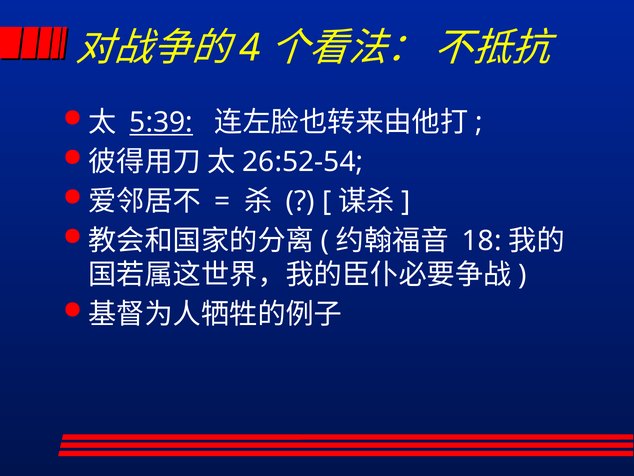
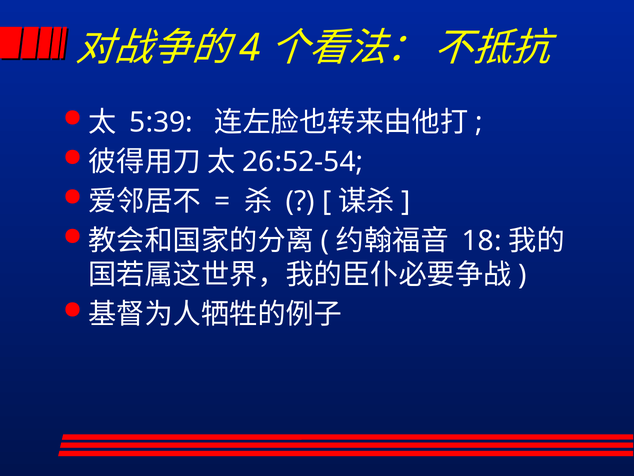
5:39 underline: present -> none (161, 122)
